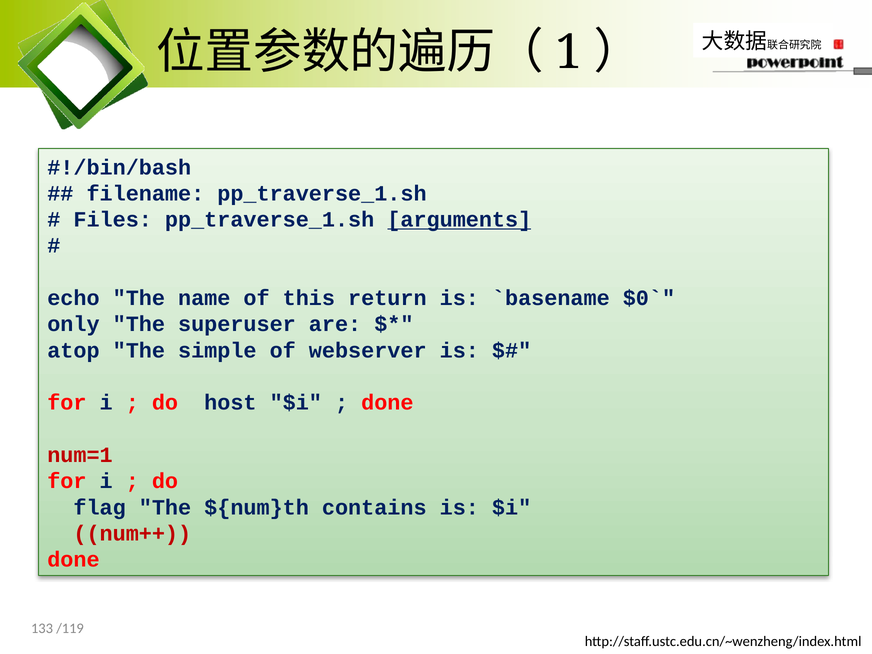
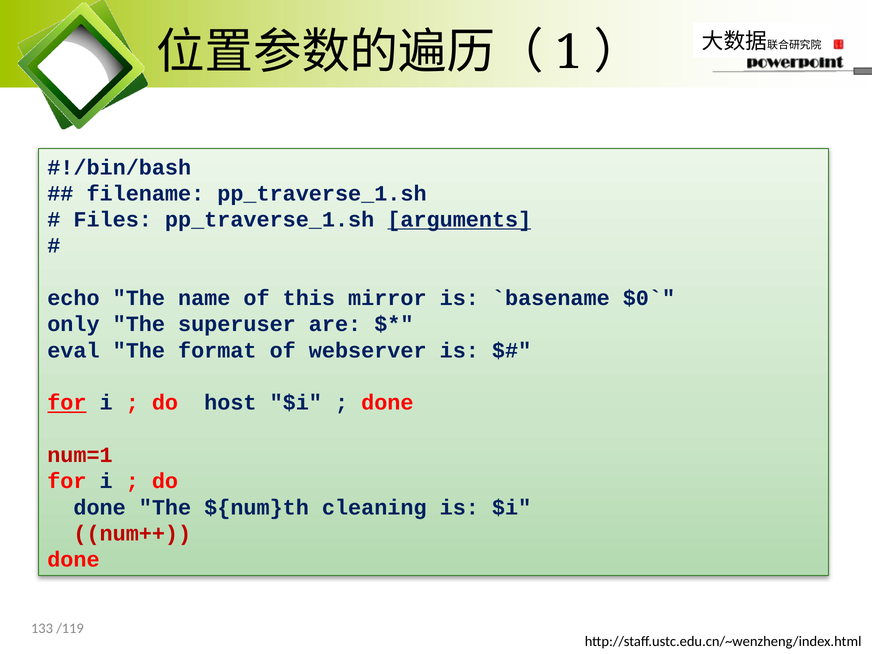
return: return -> mirror (387, 298)
atop: atop -> eval (73, 350)
simple: simple -> format (217, 350)
for underline: none -> present (67, 403)
flag: flag -> done (100, 507)
contains: contains -> cleaning (374, 507)
